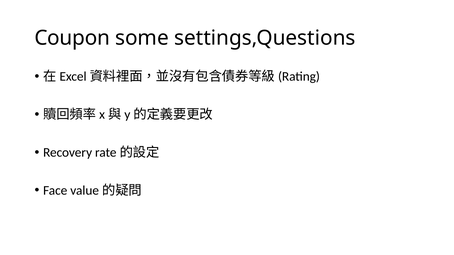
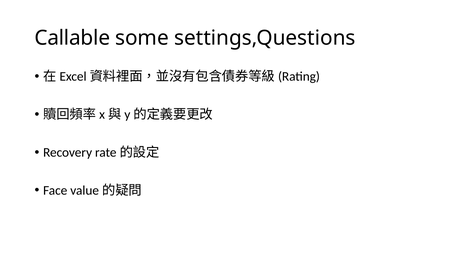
Coupon: Coupon -> Callable (72, 38)
